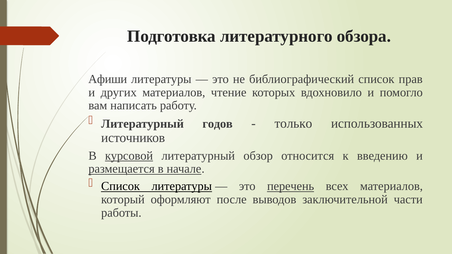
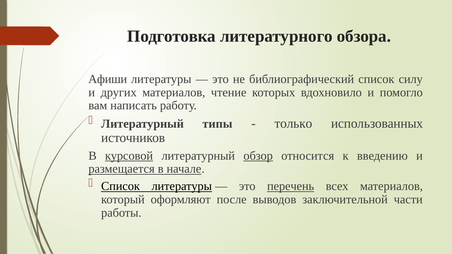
прав: прав -> силу (411, 79)
годов: годов -> типы (217, 124)
обзор underline: none -> present (258, 156)
